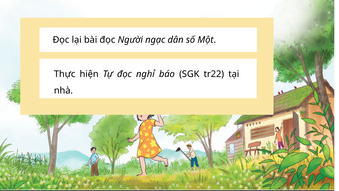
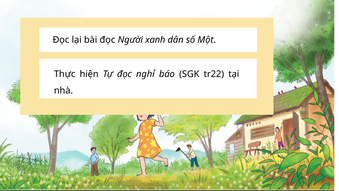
ngạc: ngạc -> xanh (155, 40)
